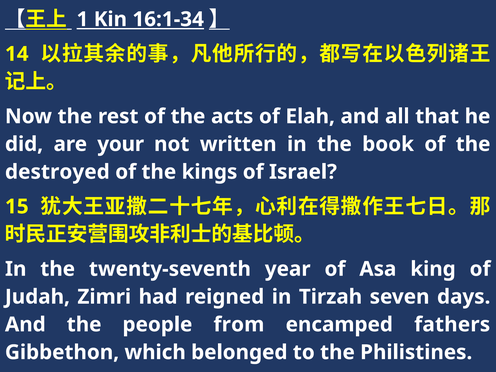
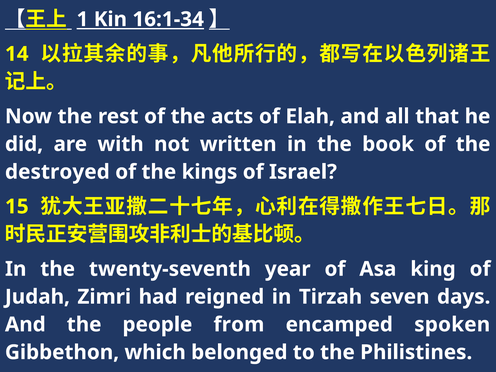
your: your -> with (121, 144)
fathers: fathers -> spoken (452, 325)
